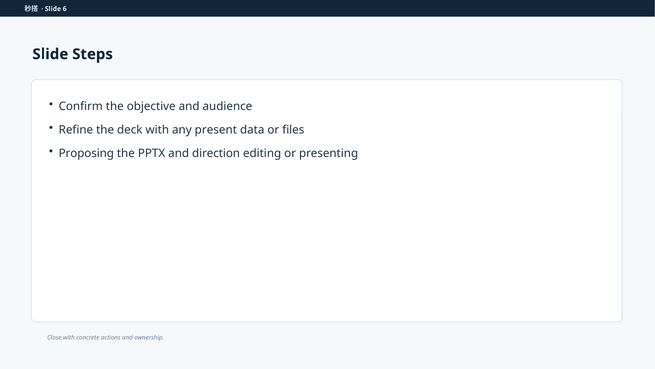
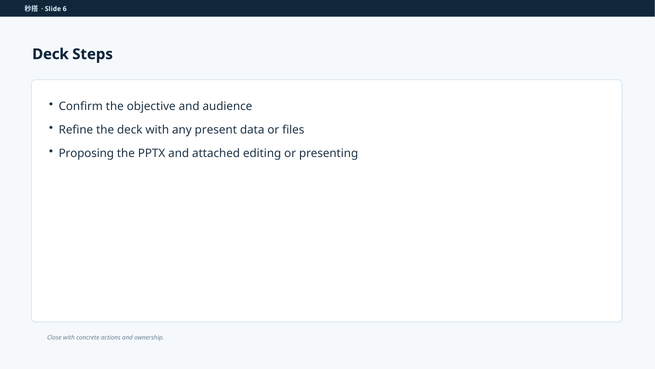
Slide: Slide -> Deck (50, 54)
direction: direction -> attached (216, 153)
